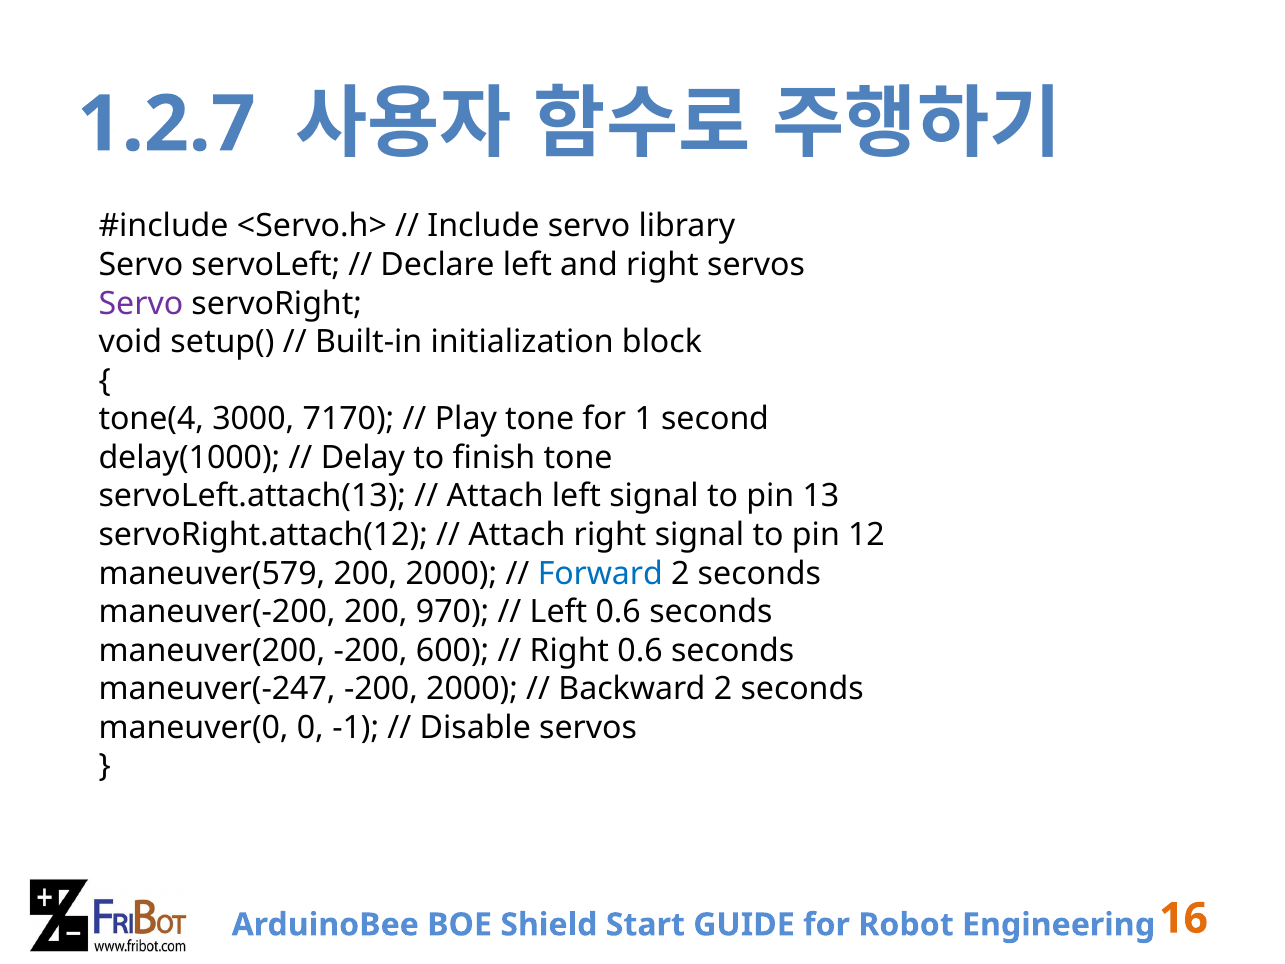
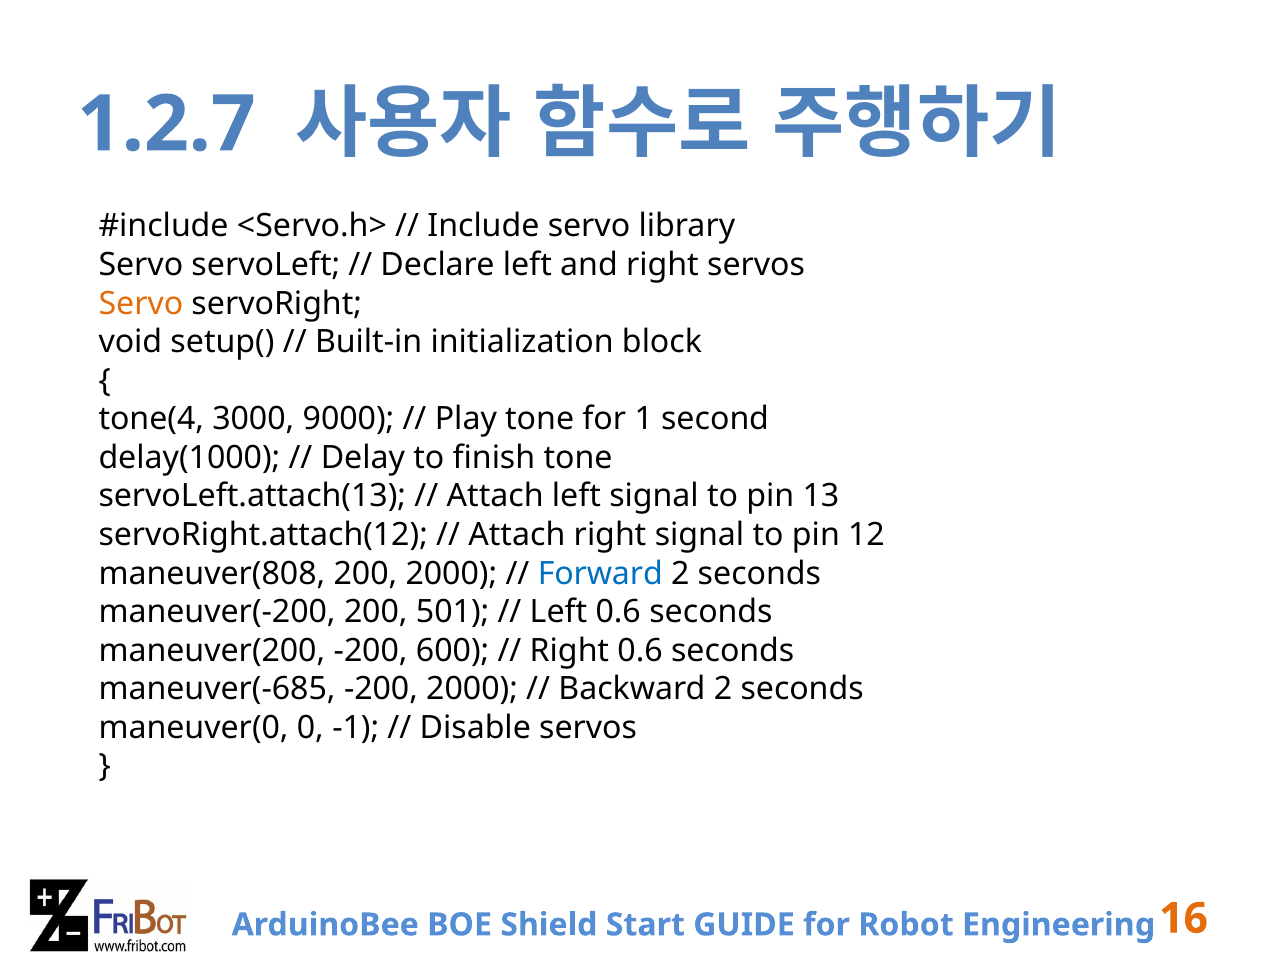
Servo colour: purple -> orange (141, 303)
7170: 7170 -> 9000 (348, 419)
maneuver(579: maneuver(579 -> maneuver(808 (212, 573)
970: 970 -> 501 (453, 612)
maneuver(-247: maneuver(-247 -> maneuver(-685 (217, 689)
